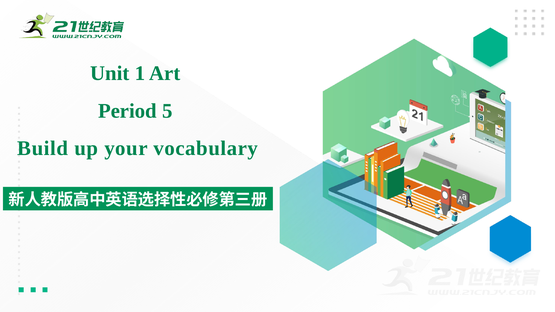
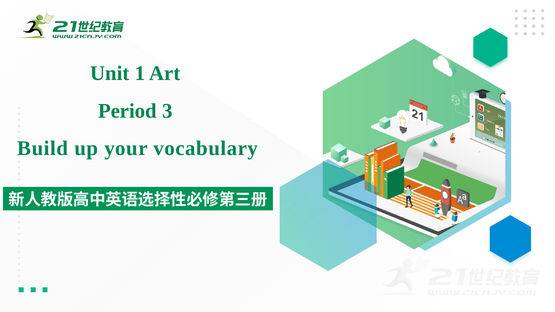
5: 5 -> 3 (167, 111)
